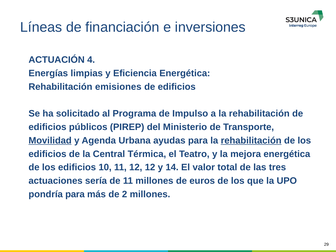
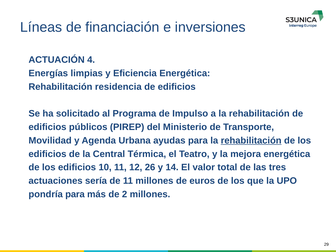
emisiones: emisiones -> residencia (118, 87)
Movilidad underline: present -> none (50, 141)
12 12: 12 -> 26 (150, 167)
